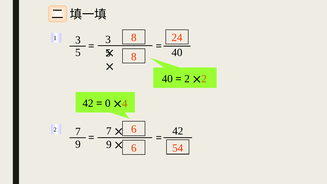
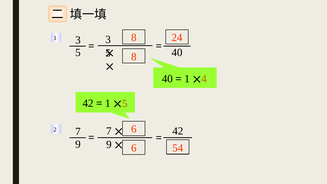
2: 2 -> 1 (187, 79)
2: 2 -> 4 (204, 79)
0: 0 -> 1 (108, 103)
4: 4 -> 5 (125, 103)
